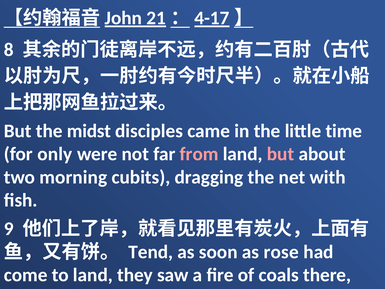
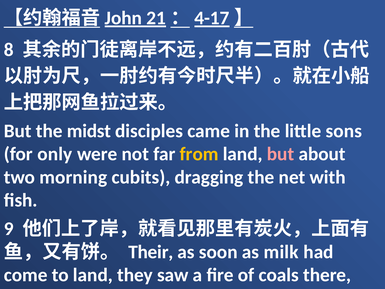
time: time -> sons (344, 131)
from colour: pink -> yellow (199, 154)
Tend: Tend -> Their (151, 252)
rose: rose -> milk (281, 252)
